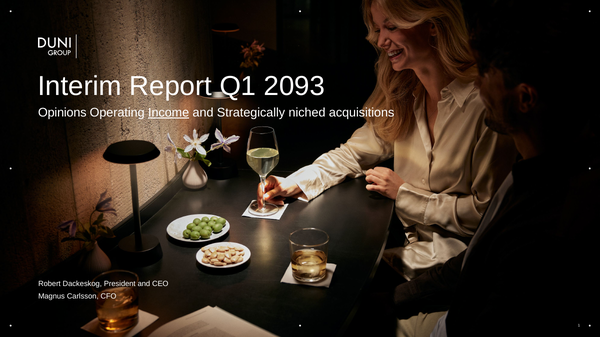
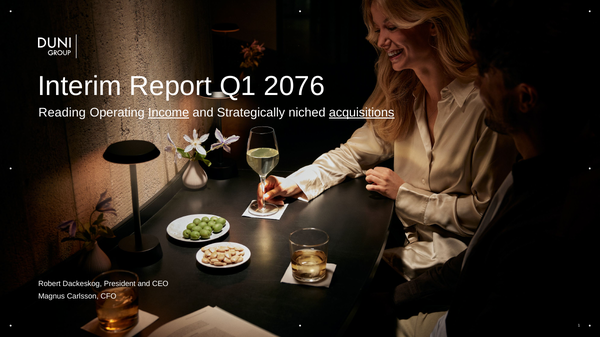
2093: 2093 -> 2076 (294, 86)
Opinions: Opinions -> Reading (62, 113)
acquisitions underline: none -> present (362, 113)
